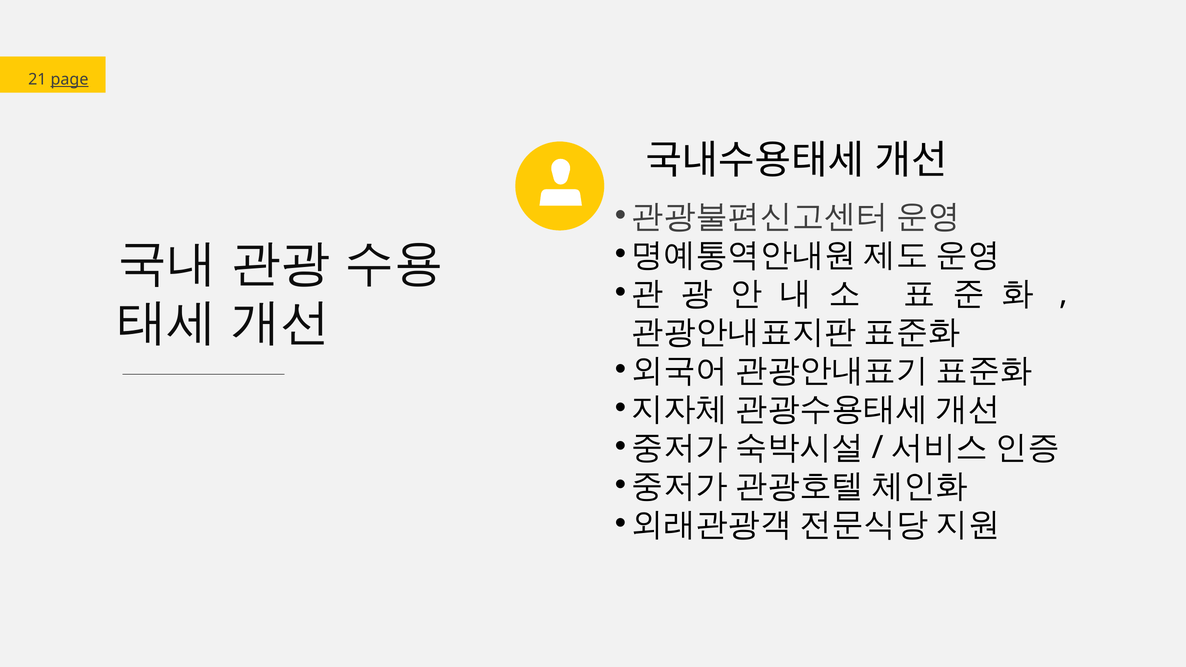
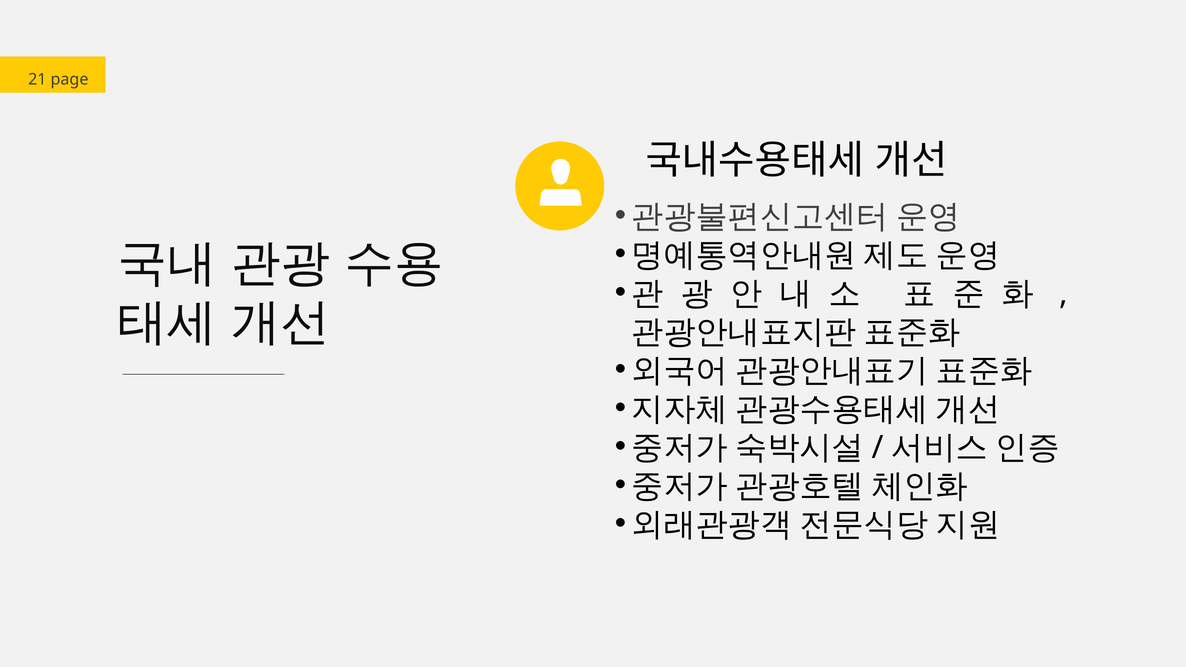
page underline: present -> none (70, 79)
